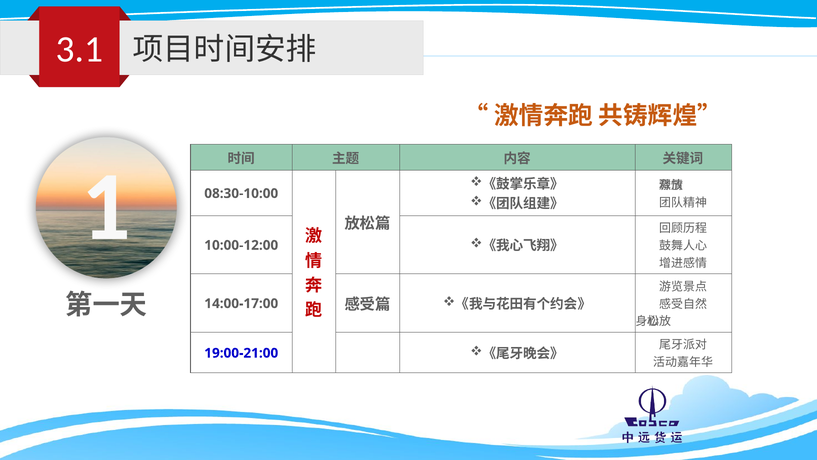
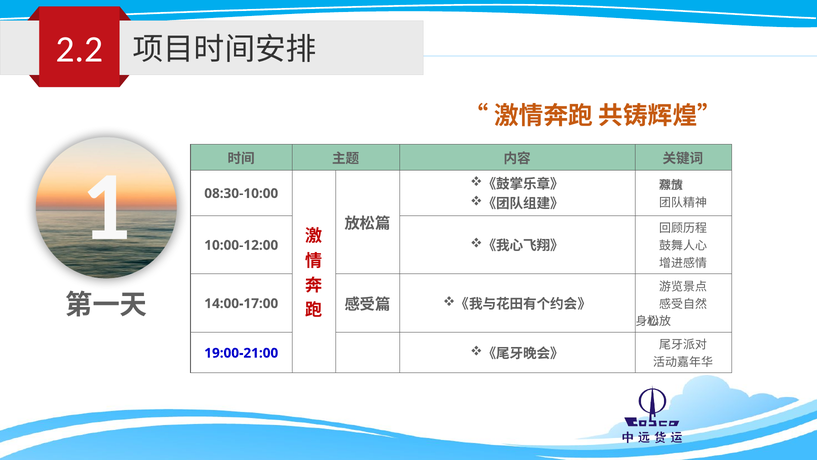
3.1: 3.1 -> 2.2 (79, 49)
